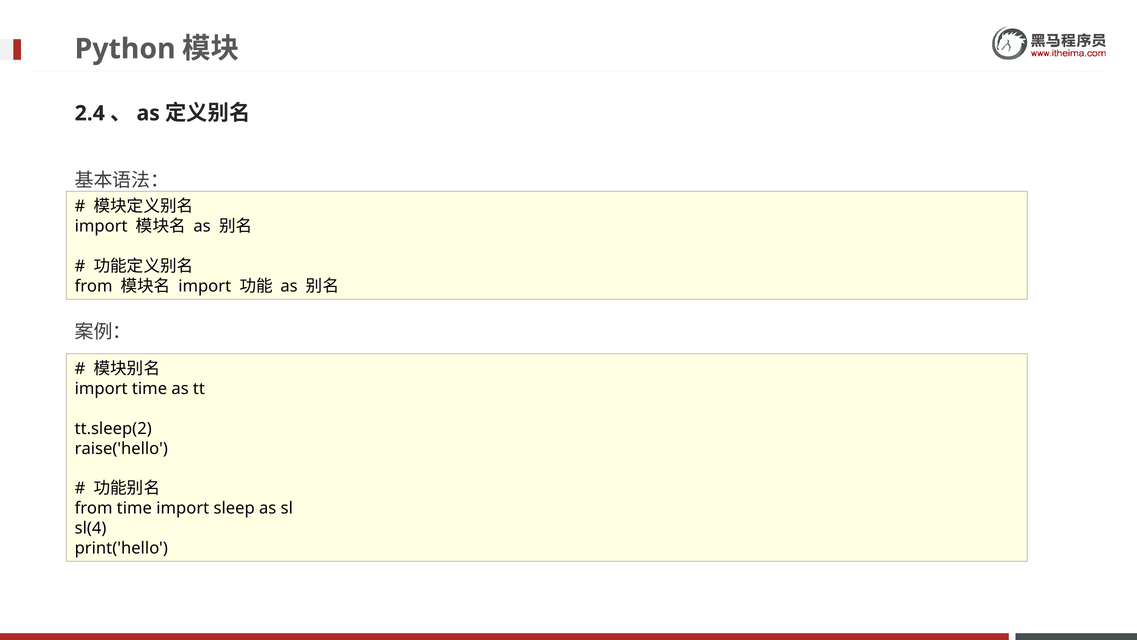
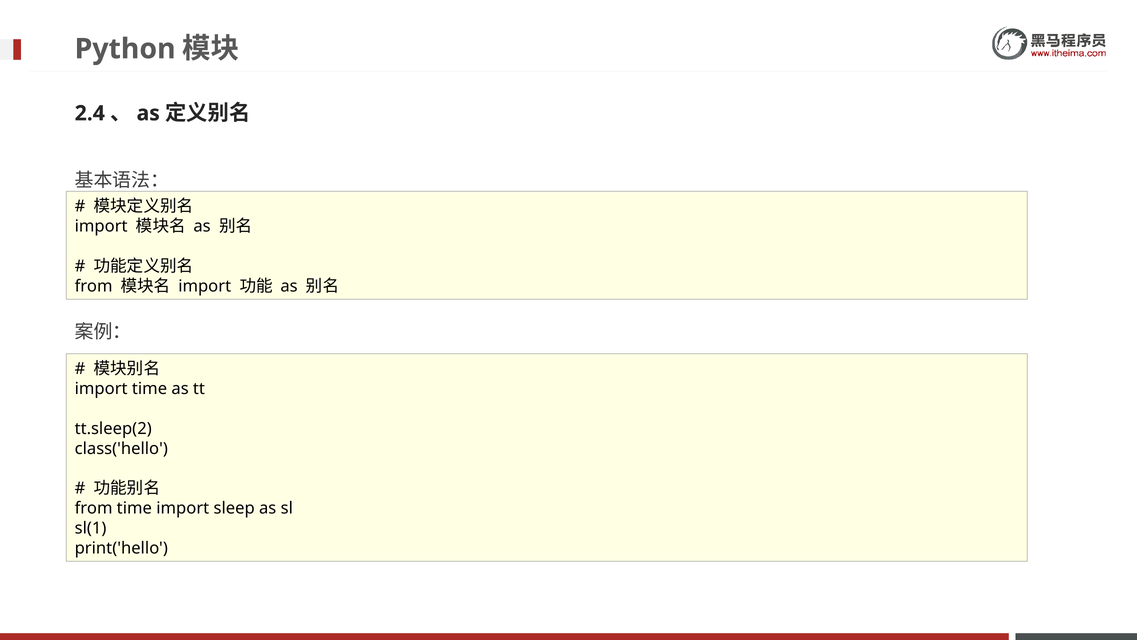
raise('hello: raise('hello -> class('hello (121, 448)
sl(4: sl(4 -> sl(1 (91, 528)
